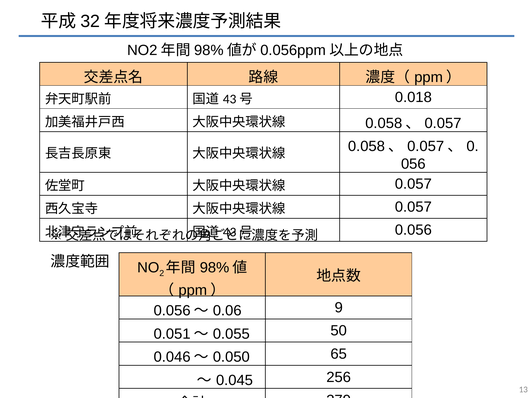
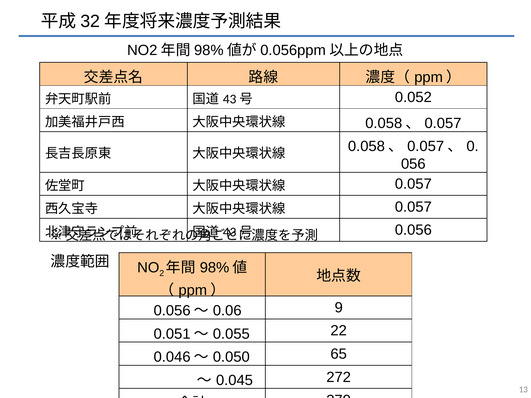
0.018: 0.018 -> 0.052 (413, 97)
50: 50 -> 22 (339, 331)
256: 256 -> 272 (339, 377)
